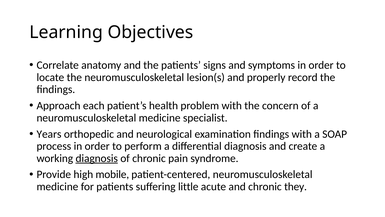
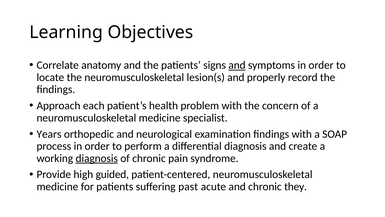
and underline: none -> present (237, 65)
mobile: mobile -> guided (112, 174)
little: little -> past (188, 186)
